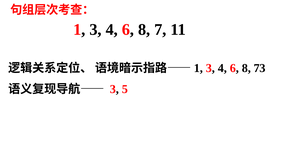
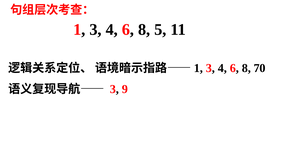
7: 7 -> 5 (160, 30)
73: 73 -> 70 (260, 68)
5: 5 -> 9 (125, 89)
